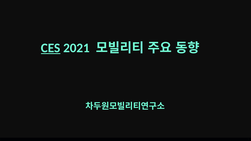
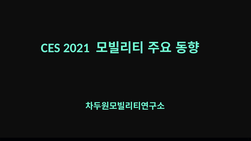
CES underline: present -> none (51, 48)
